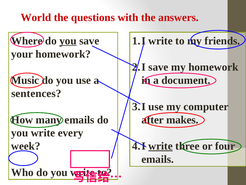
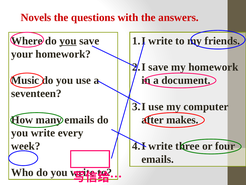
World: World -> Novels (36, 18)
sentences: sentences -> seventeen (36, 93)
write underline: present -> none (161, 146)
